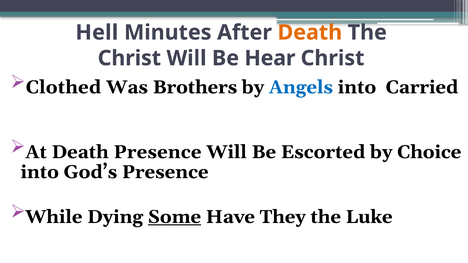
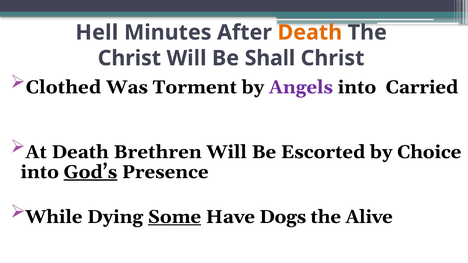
Hear: Hear -> Shall (270, 58)
Brothers: Brothers -> Torment (195, 87)
Angels colour: blue -> purple (301, 87)
Death Presence: Presence -> Brethren (158, 152)
God’s underline: none -> present (90, 172)
They: They -> Dogs (283, 217)
Luke: Luke -> Alive (369, 217)
